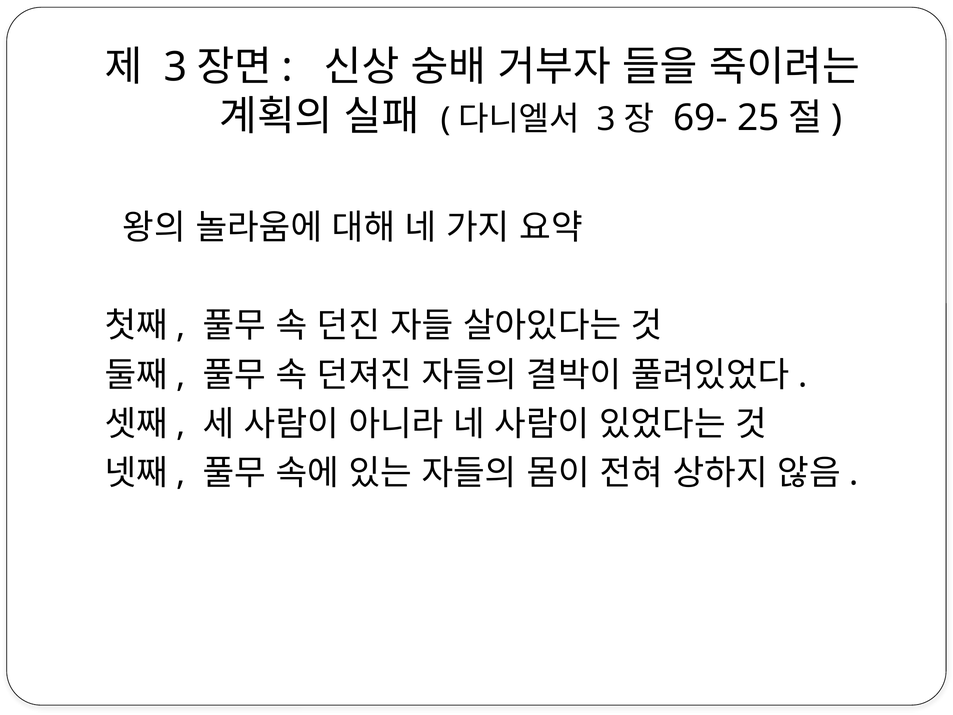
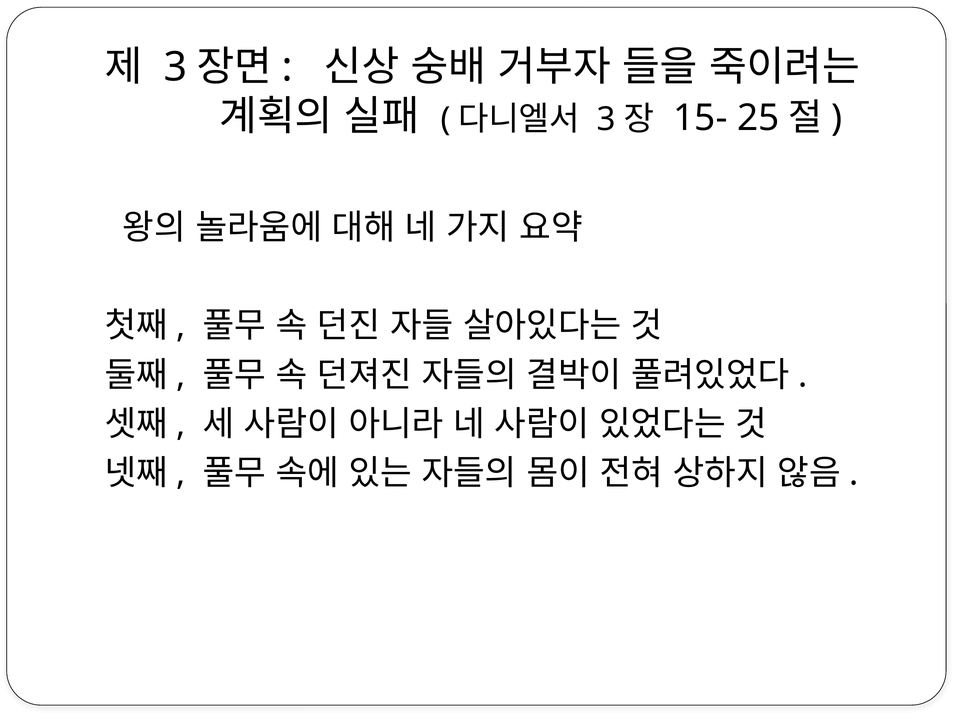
69-: 69- -> 15- (700, 118)
